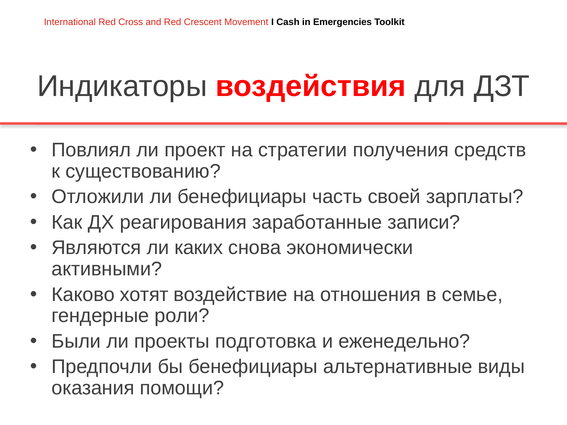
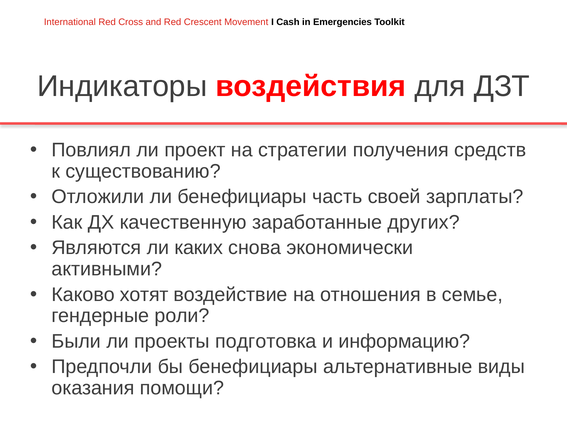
реагирования: реагирования -> качественную (183, 222)
записи: записи -> других (424, 222)
еженедельно: еженедельно -> информацию (404, 342)
